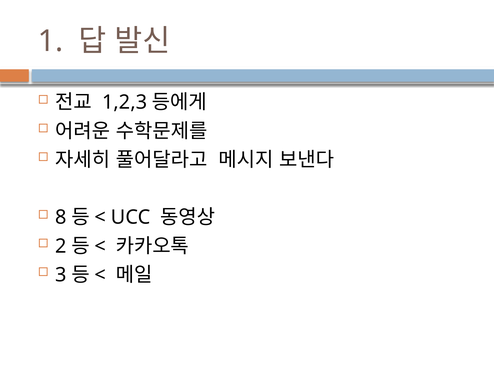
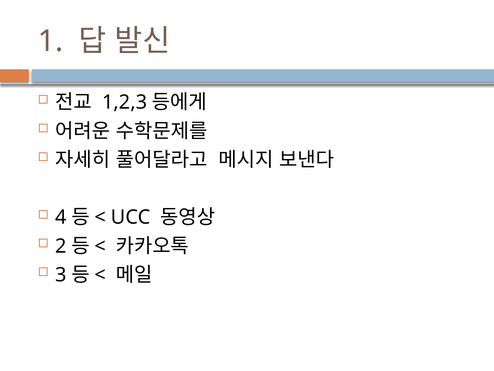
8: 8 -> 4 (61, 217)
